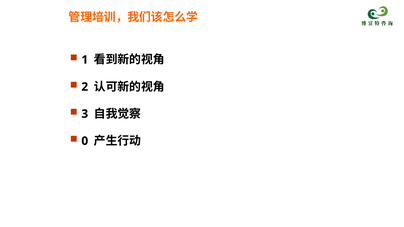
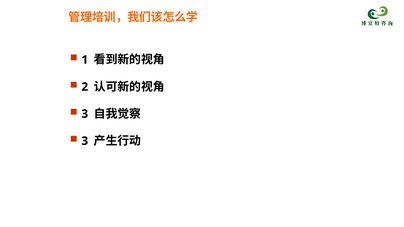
0: 0 -> 3 (85, 141)
